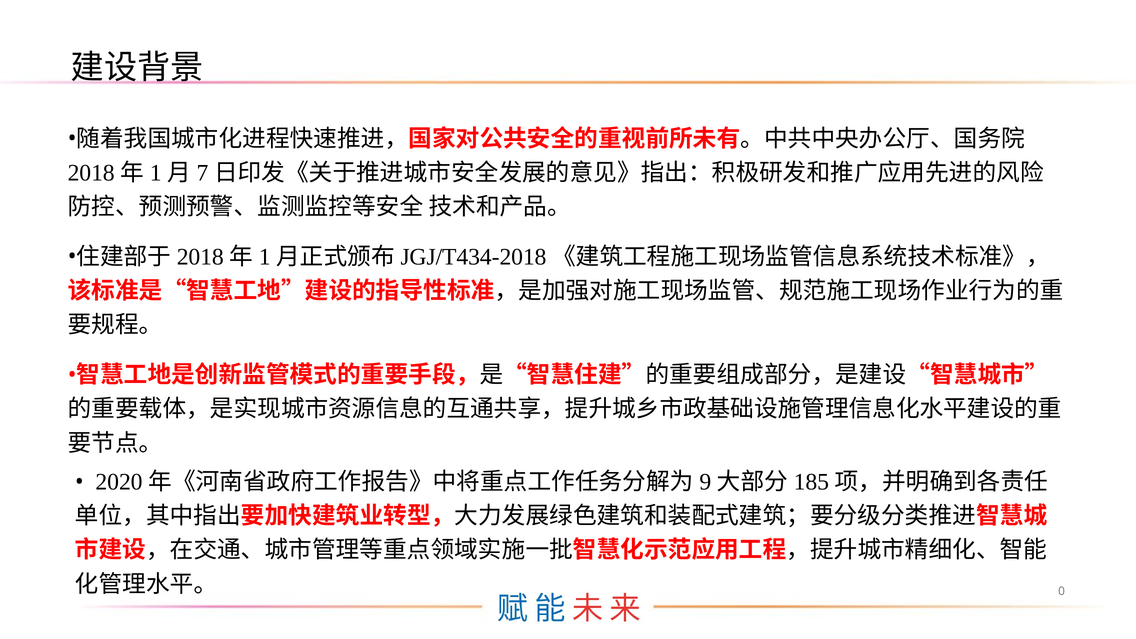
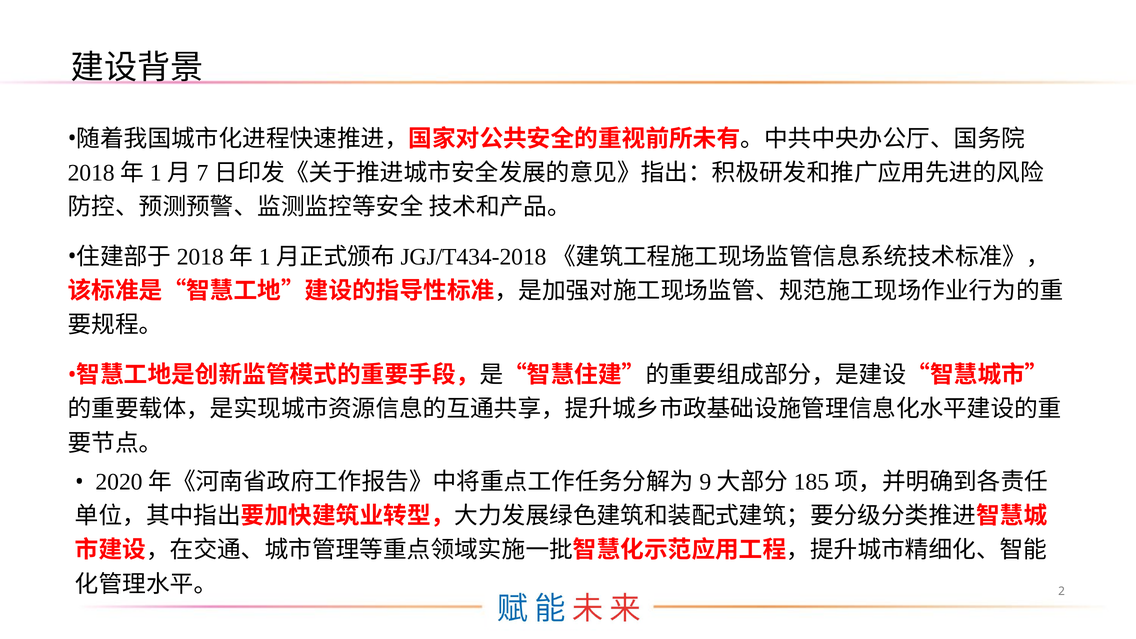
0: 0 -> 2 (1062, 591)
